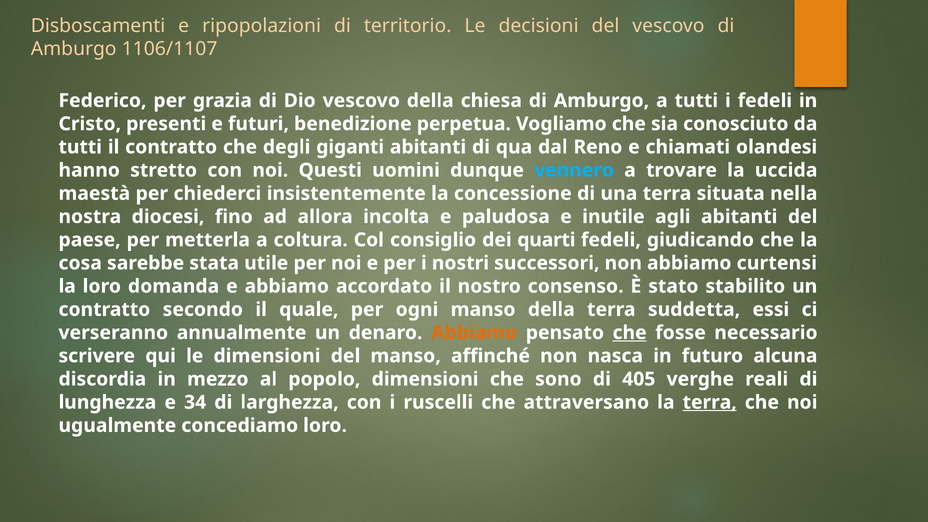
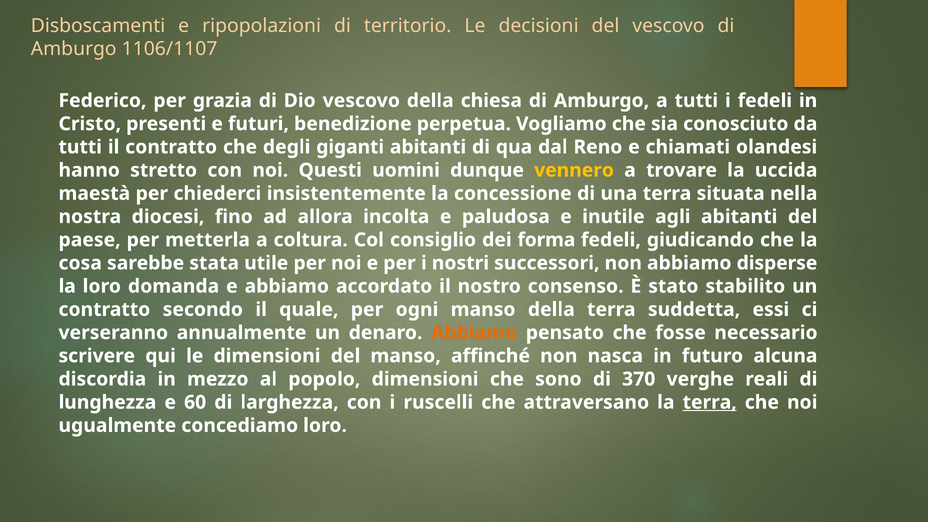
vennero colour: light blue -> yellow (574, 170)
quarti: quarti -> forma (546, 240)
curtensi: curtensi -> disperse (777, 263)
che underline: present -> none (630, 333)
405: 405 -> 370 (639, 379)
34: 34 -> 60 (195, 402)
